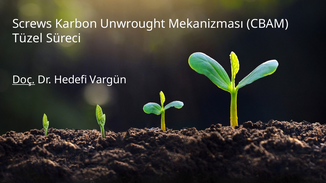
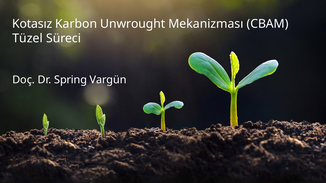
Screws: Screws -> Kotasız (32, 24)
Doç underline: present -> none (24, 80)
Hedefi: Hedefi -> Spring (71, 80)
